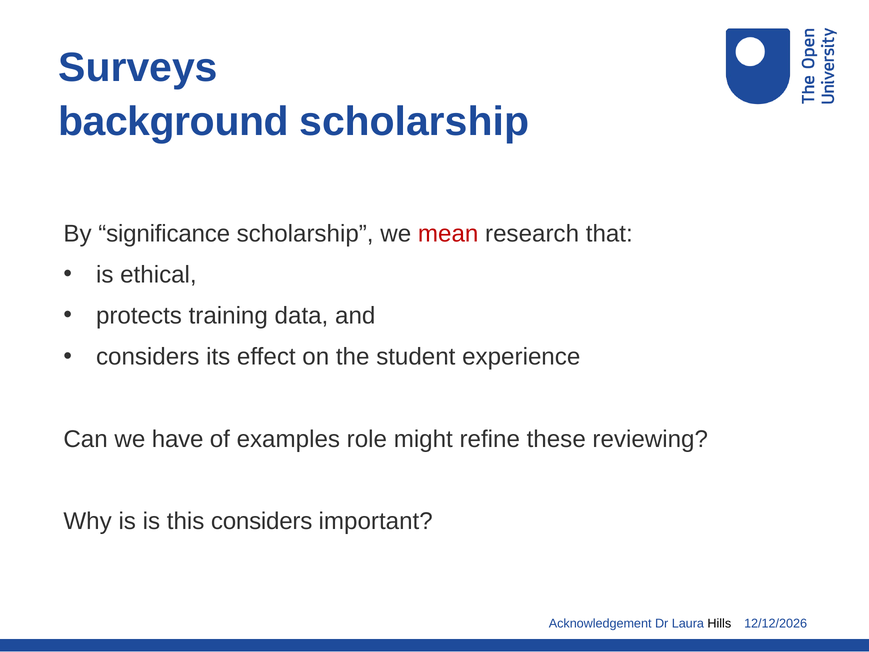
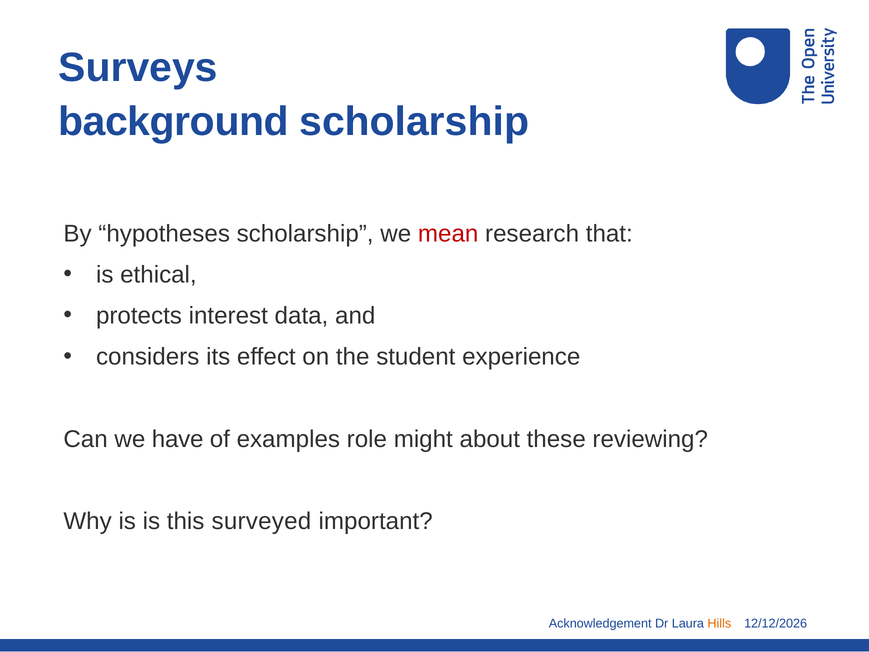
significance: significance -> hypotheses (164, 234)
training: training -> interest (228, 316)
refine: refine -> about (490, 439)
this considers: considers -> surveyed (261, 521)
Hills colour: black -> orange (719, 623)
